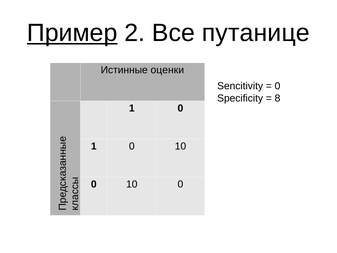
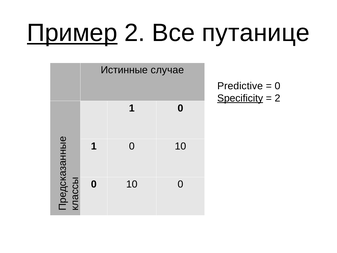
оценки: оценки -> случае (167, 70)
Sencitivity: Sencitivity -> Predictive (240, 86)
Specificity underline: none -> present (240, 98)
8: 8 -> 2 (278, 98)
